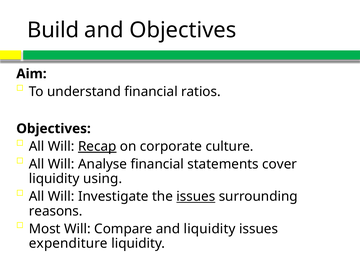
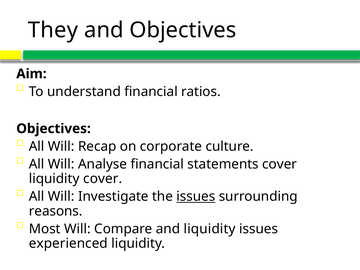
Build: Build -> They (53, 30)
Recap underline: present -> none (97, 146)
liquidity using: using -> cover (103, 179)
expenditure: expenditure -> experienced (68, 243)
